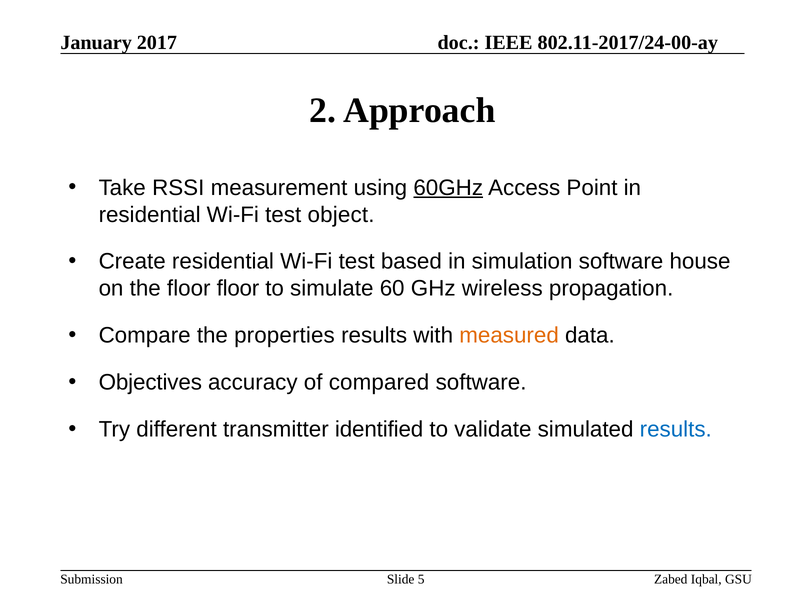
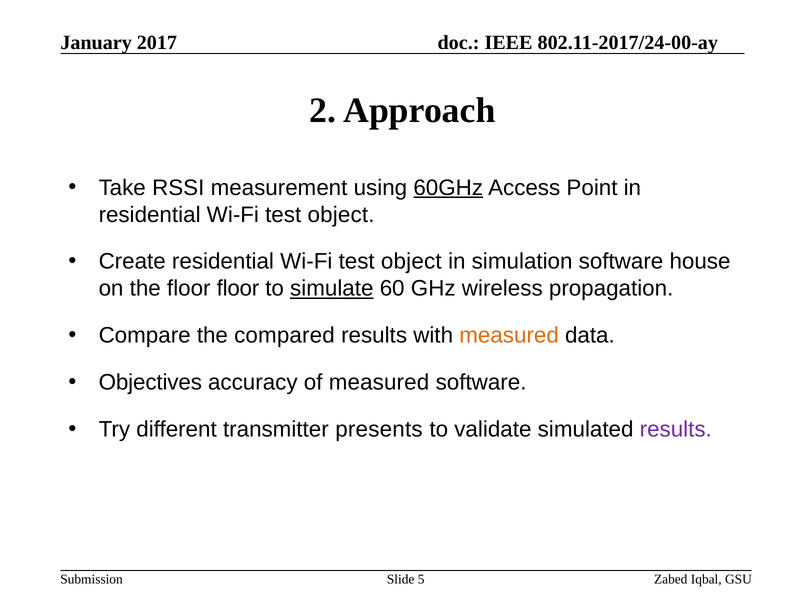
based: based -> object (411, 261)
simulate underline: none -> present (332, 288)
properties: properties -> compared (284, 335)
of compared: compared -> measured (379, 382)
identified: identified -> presents (379, 429)
results colour: blue -> purple (676, 429)
